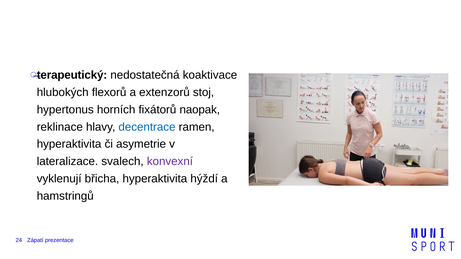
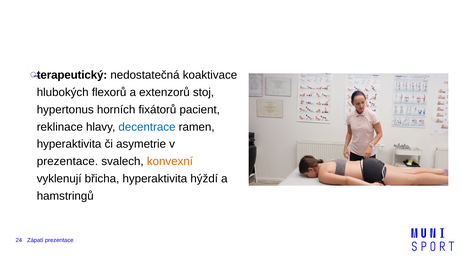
naopak: naopak -> pacient (200, 110)
lateralizace: lateralizace -> prezentace (67, 162)
konvexní colour: purple -> orange (170, 162)
